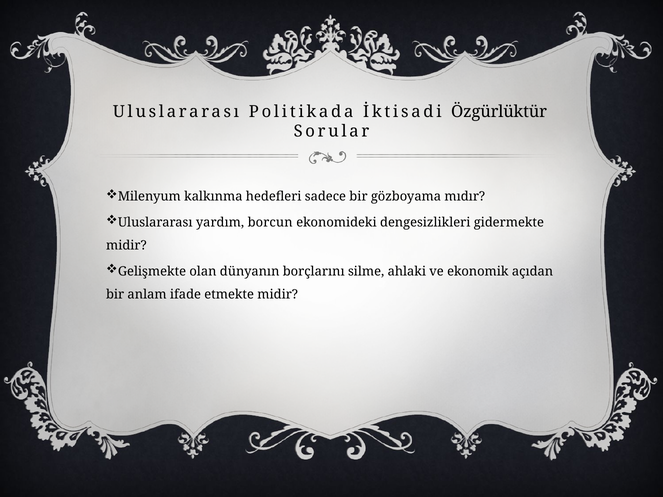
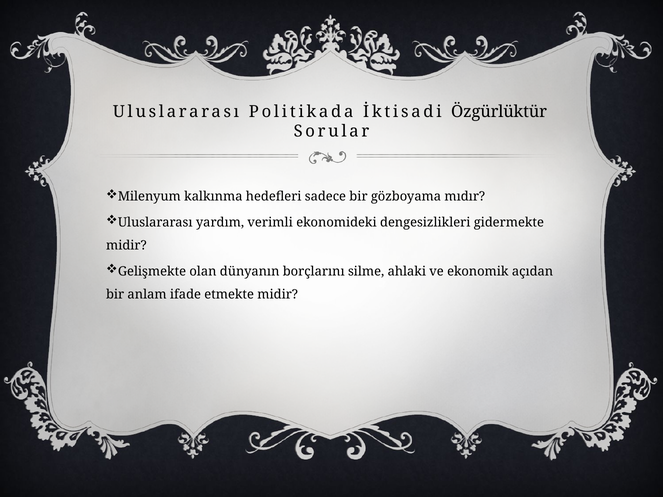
borcun: borcun -> verimli (270, 222)
